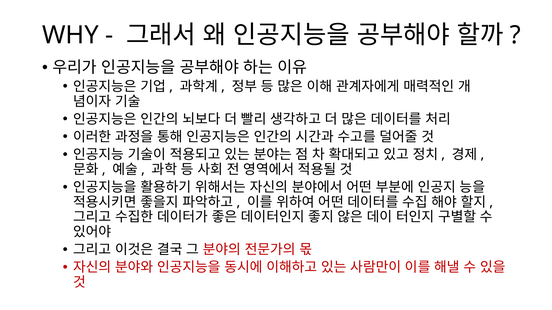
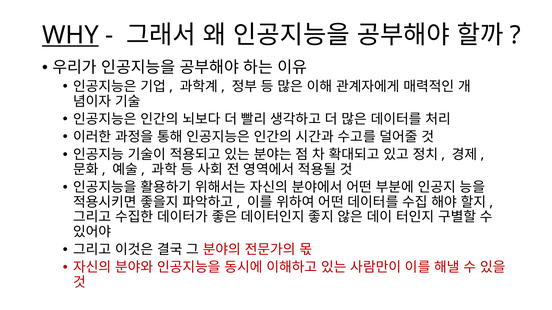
WHY underline: none -> present (70, 35)
